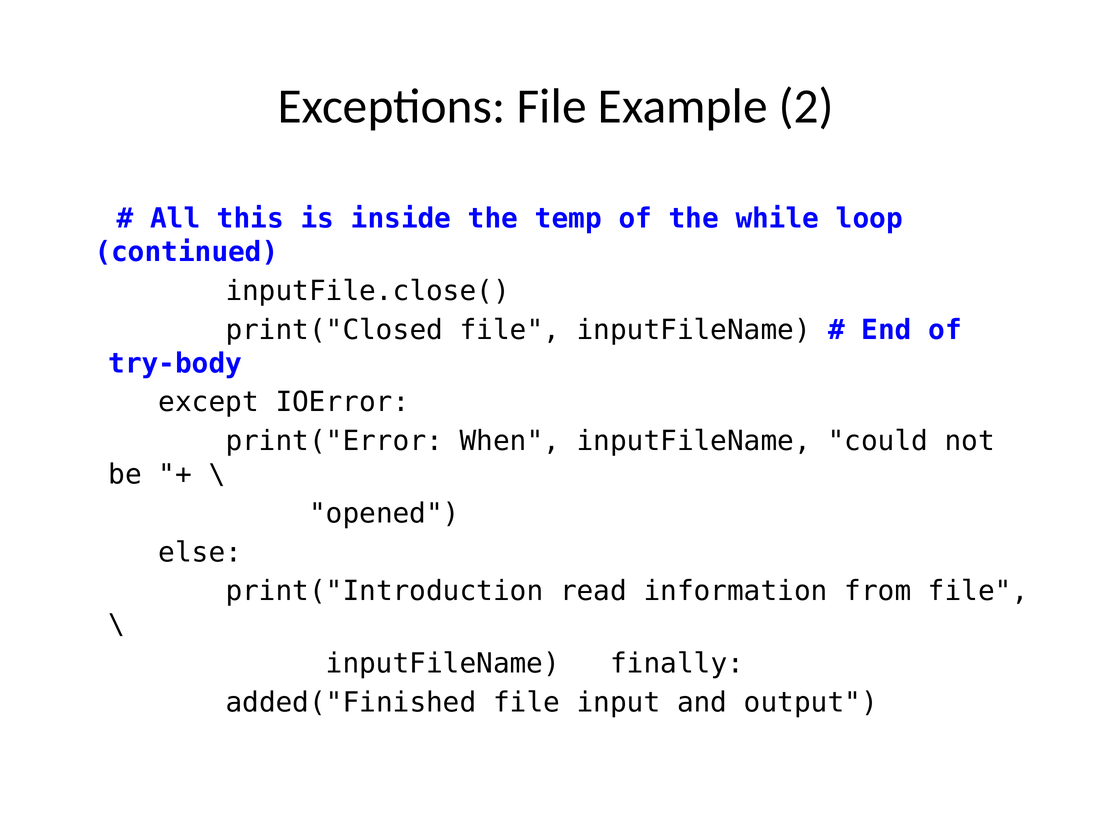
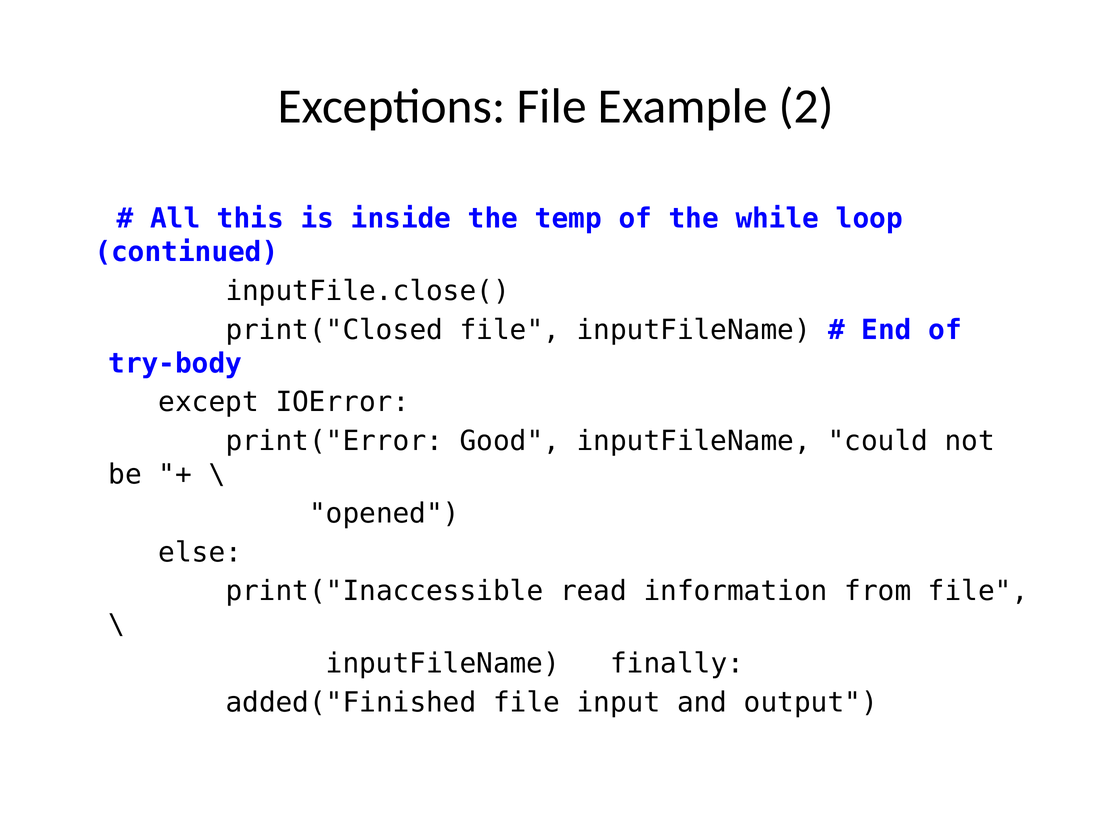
When: When -> Good (510, 441)
print("Introduction: print("Introduction -> print("Inaccessible (384, 591)
